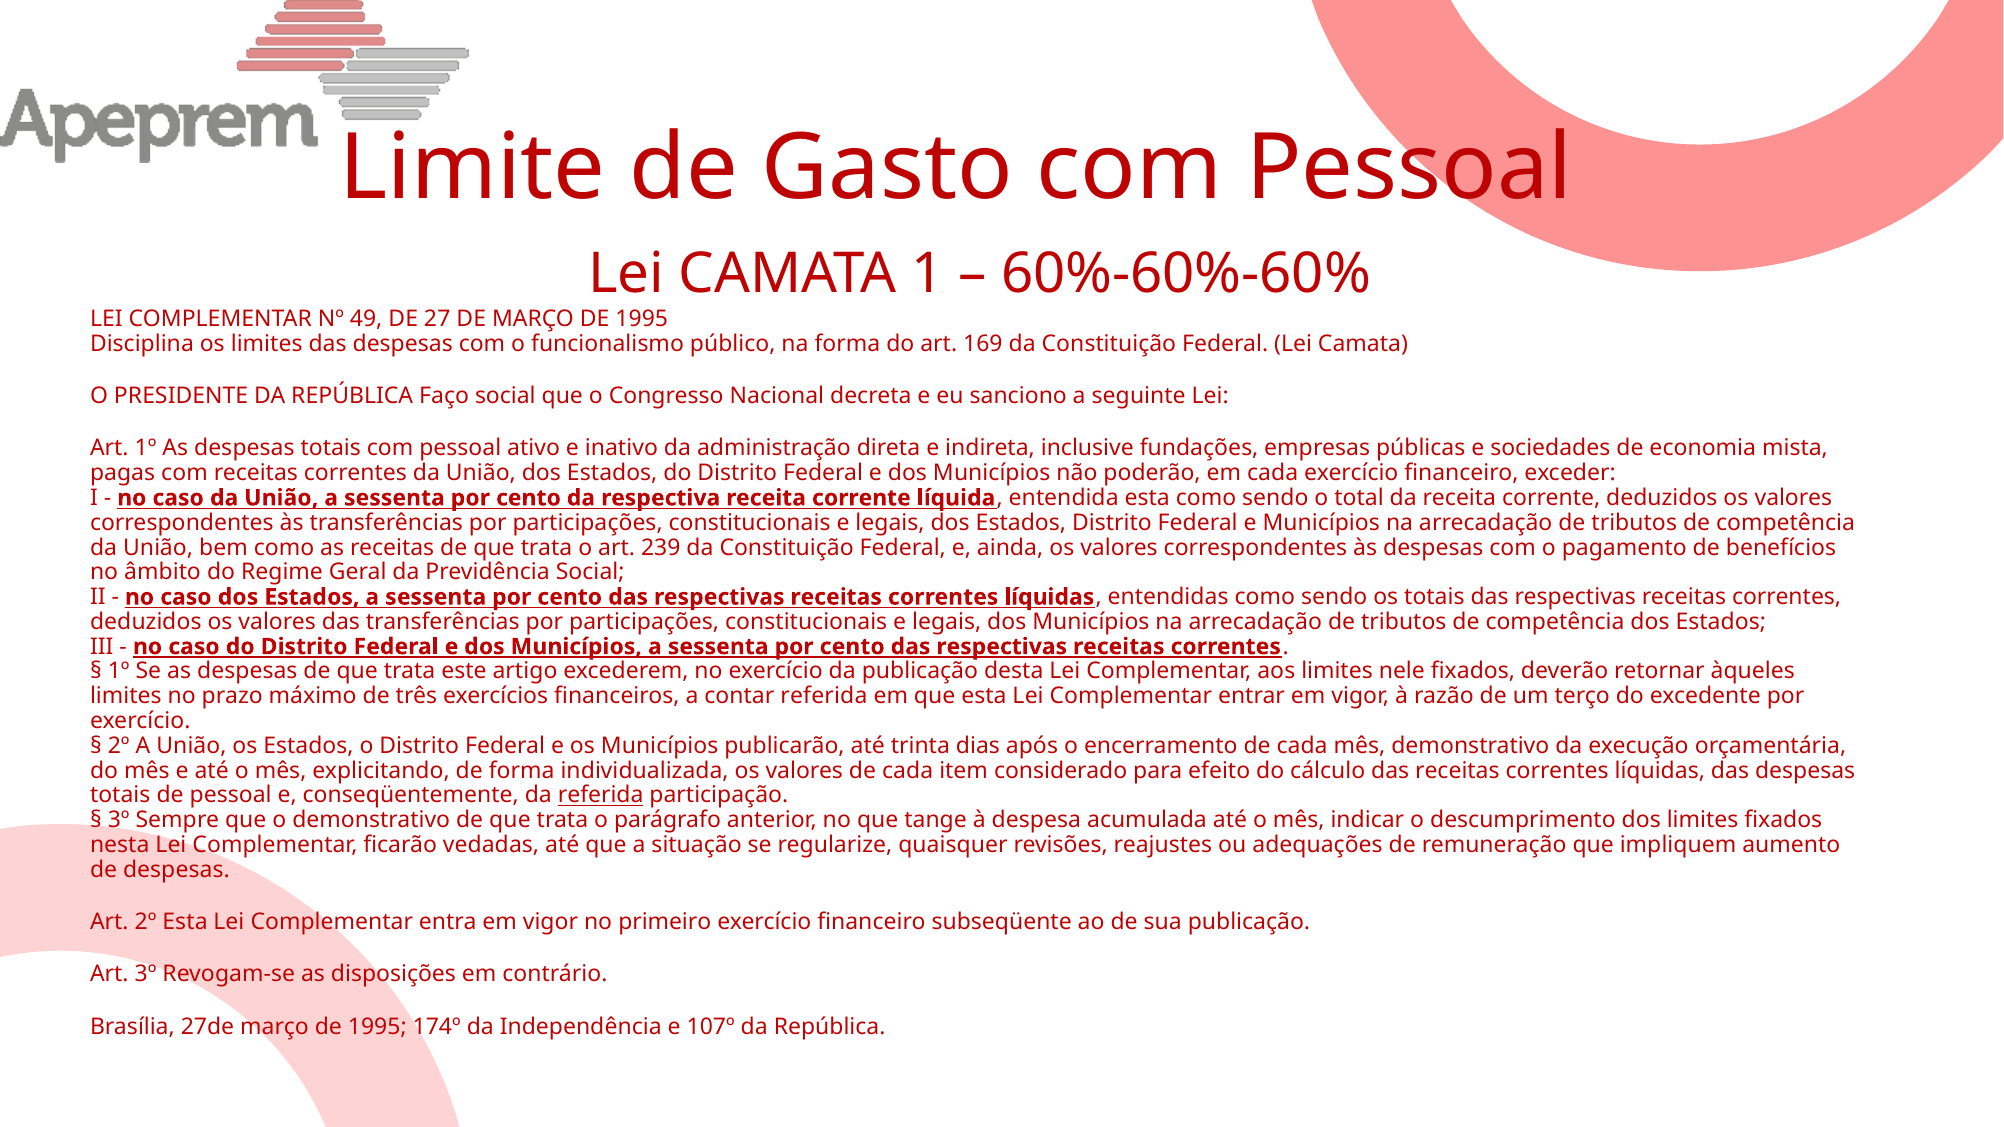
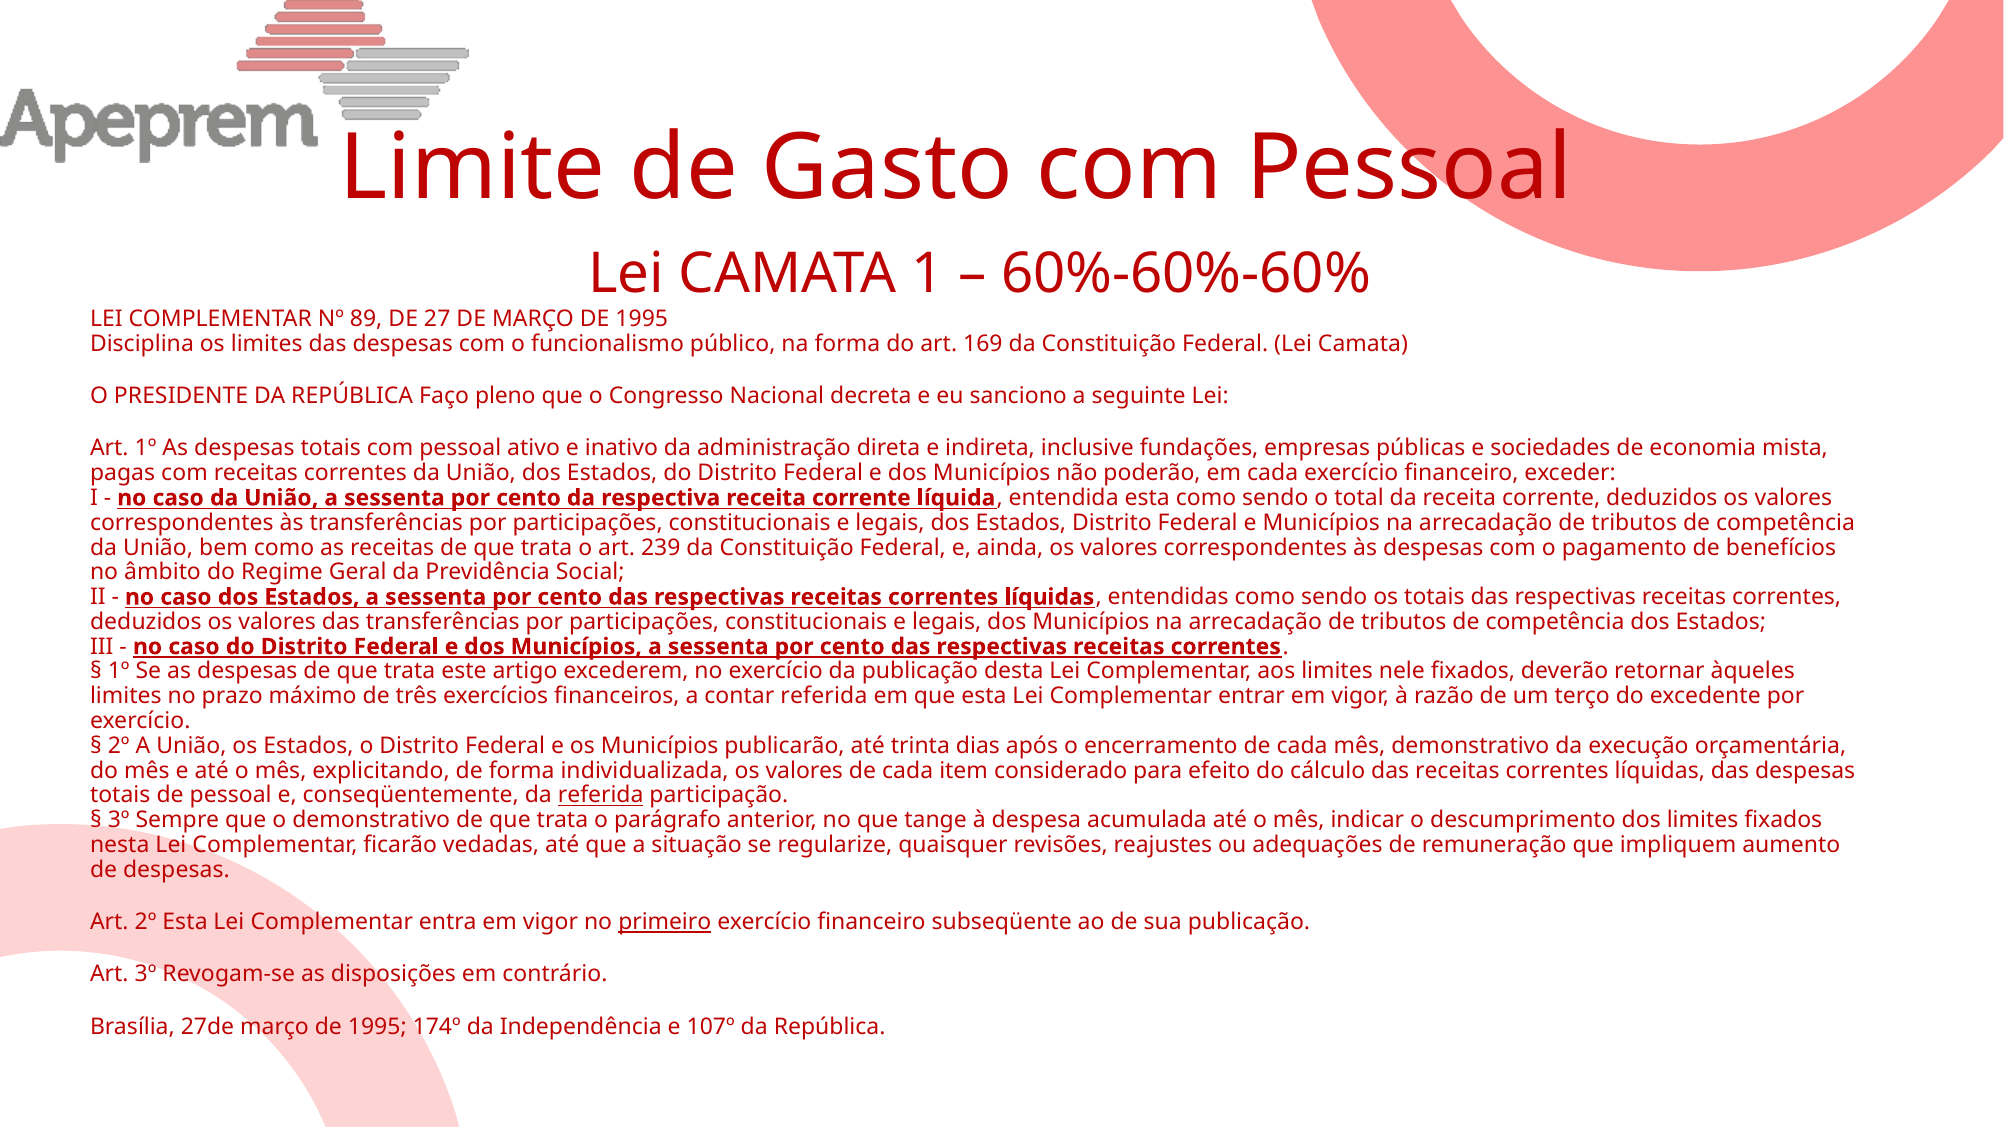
49: 49 -> 89 (366, 319)
Faço social: social -> pleno (505, 396)
primeiro underline: none -> present (665, 922)
